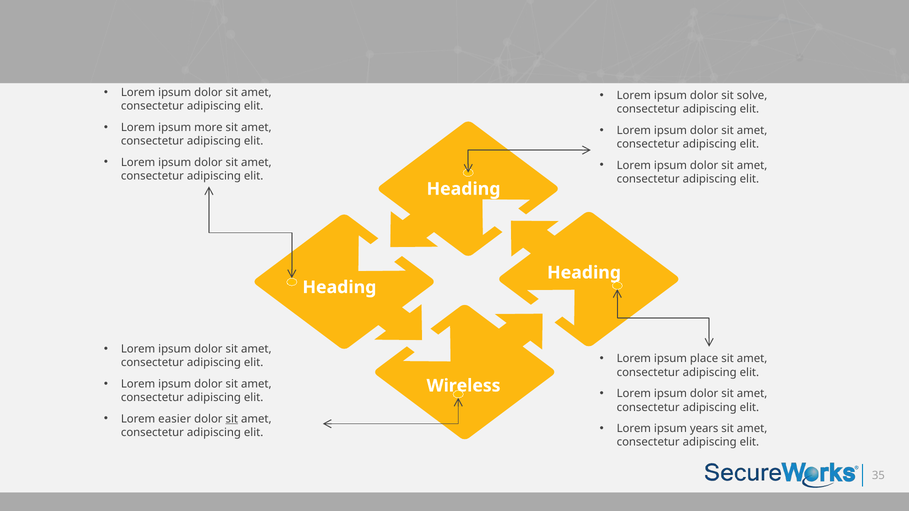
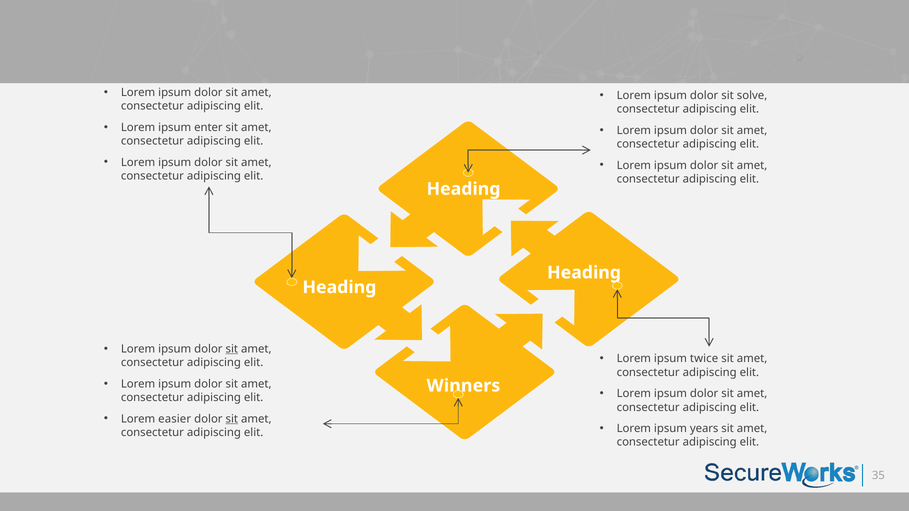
more: more -> enter (208, 127)
sit underline: none -> present (232, 349)
place: place -> twice (704, 359)
Wireless: Wireless -> Winners (463, 386)
